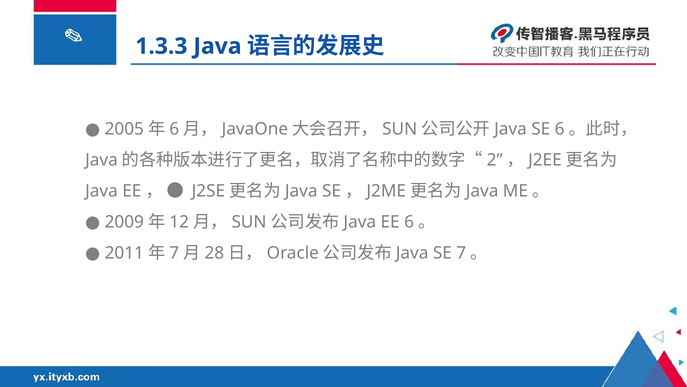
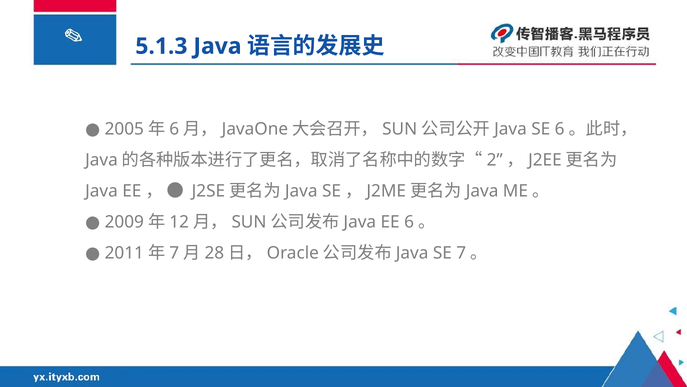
1.3.3: 1.3.3 -> 5.1.3 (161, 46)
